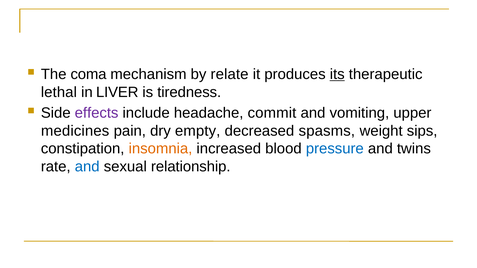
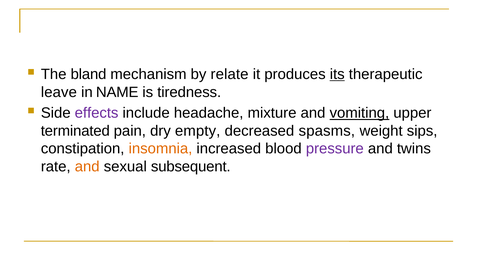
coma: coma -> bland (89, 74)
lethal: lethal -> leave (59, 92)
LIVER: LIVER -> NAME (117, 92)
commit: commit -> mixture (272, 113)
vomiting underline: none -> present (359, 113)
medicines: medicines -> terminated (75, 131)
pressure colour: blue -> purple (335, 149)
and colour: blue -> orange (87, 167)
relationship: relationship -> subsequent (191, 167)
